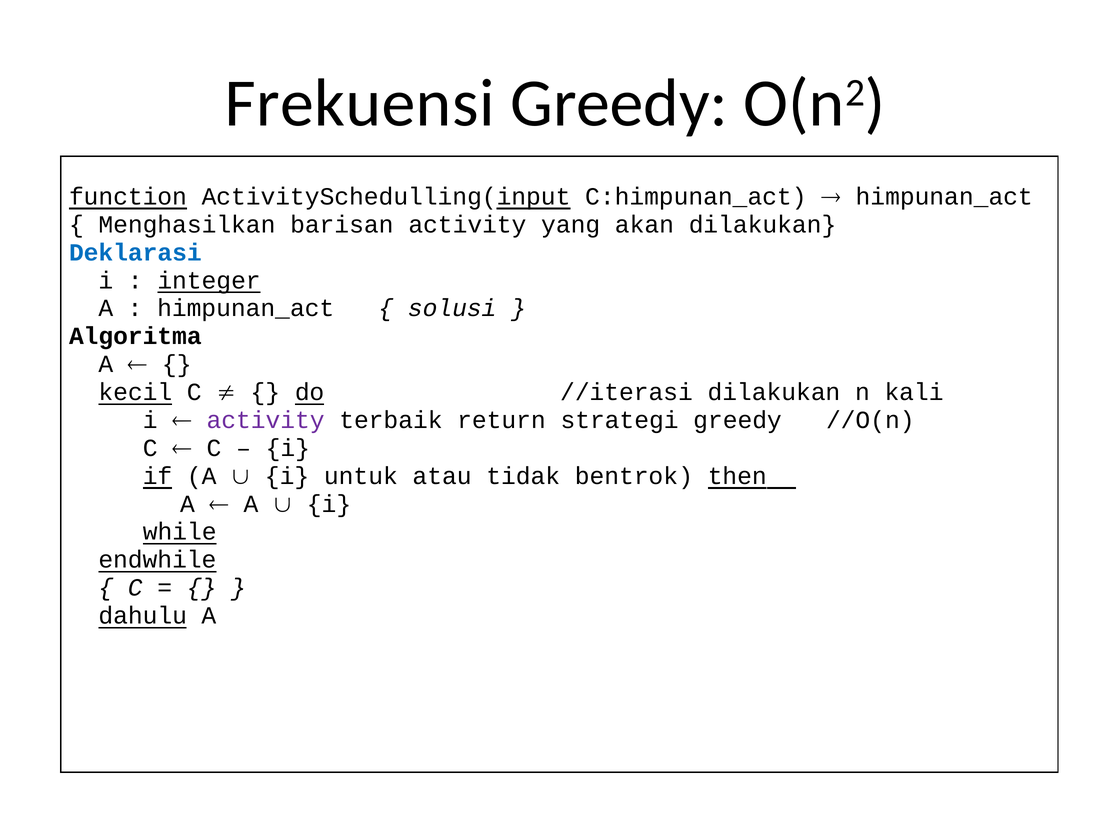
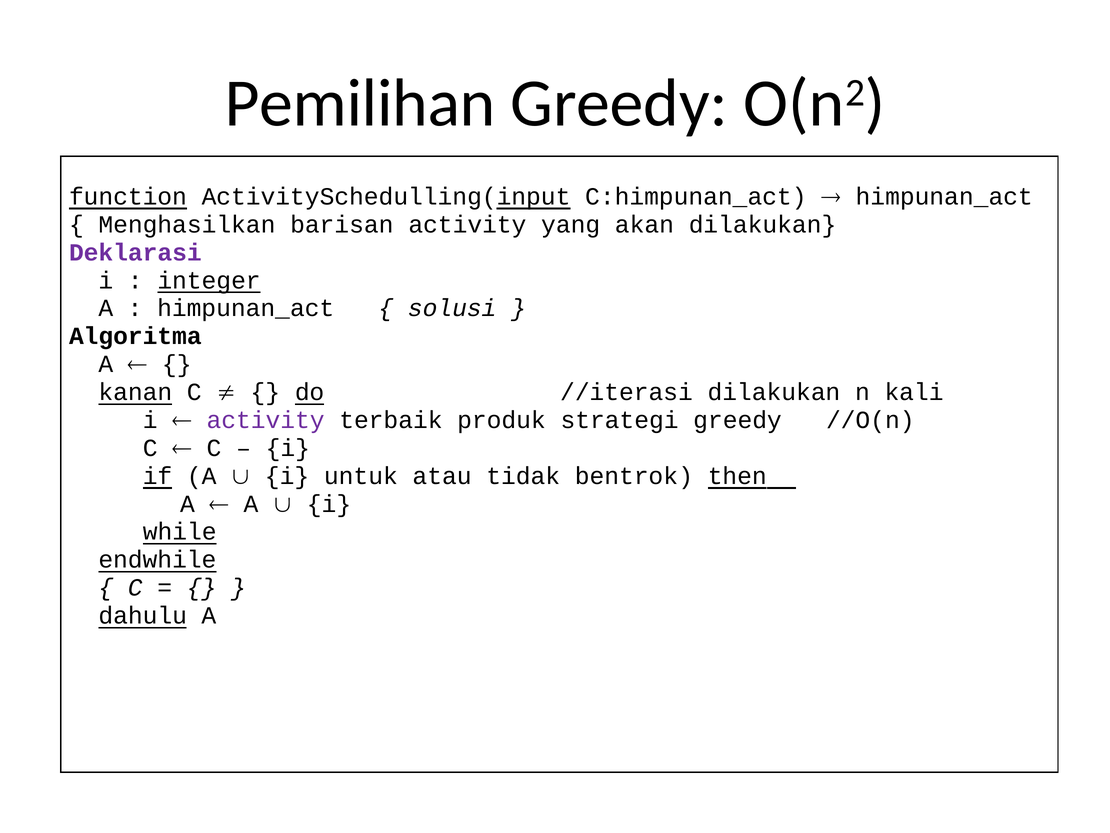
Frekuensi: Frekuensi -> Pemilihan (360, 103)
Deklarasi colour: blue -> purple (135, 252)
kecil: kecil -> kanan (135, 392)
return: return -> produk (501, 420)
